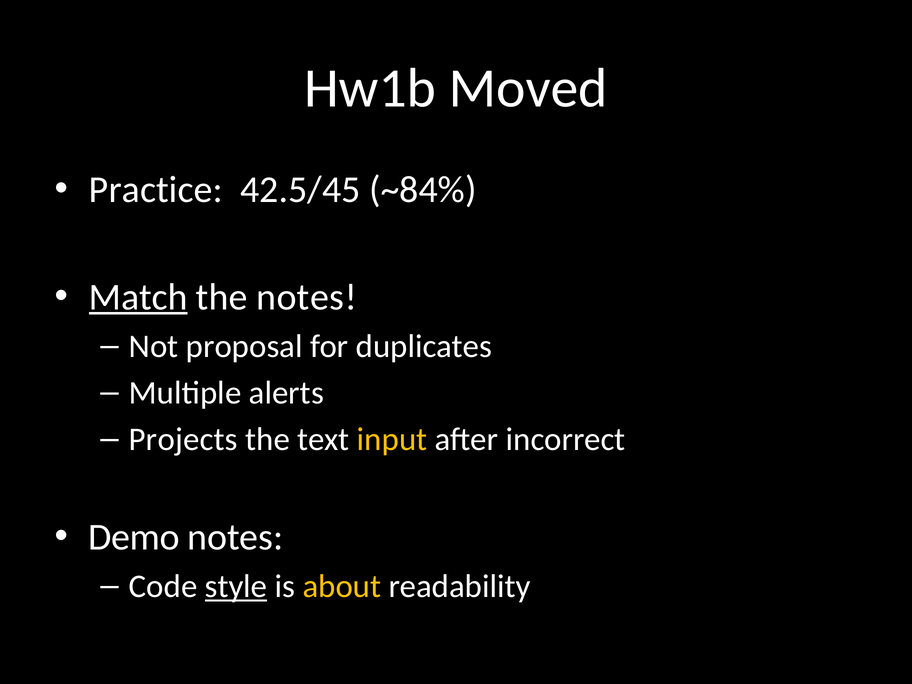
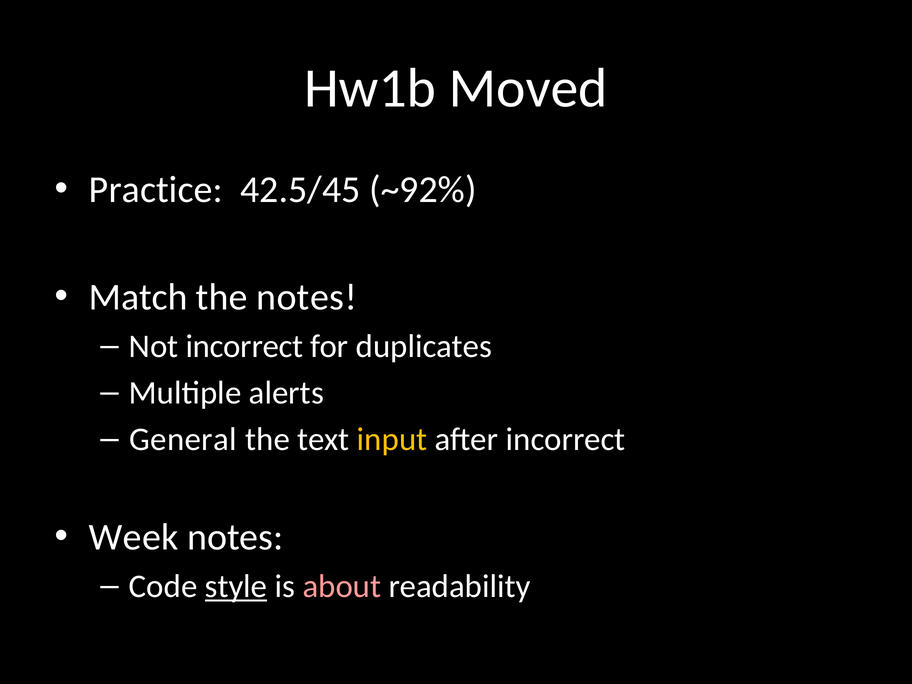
~84%: ~84% -> ~92% (423, 190)
Match underline: present -> none (138, 297)
Not proposal: proposal -> incorrect (244, 346)
Projects: Projects -> General (183, 440)
Demo: Demo -> Week (134, 537)
about colour: yellow -> pink (342, 586)
